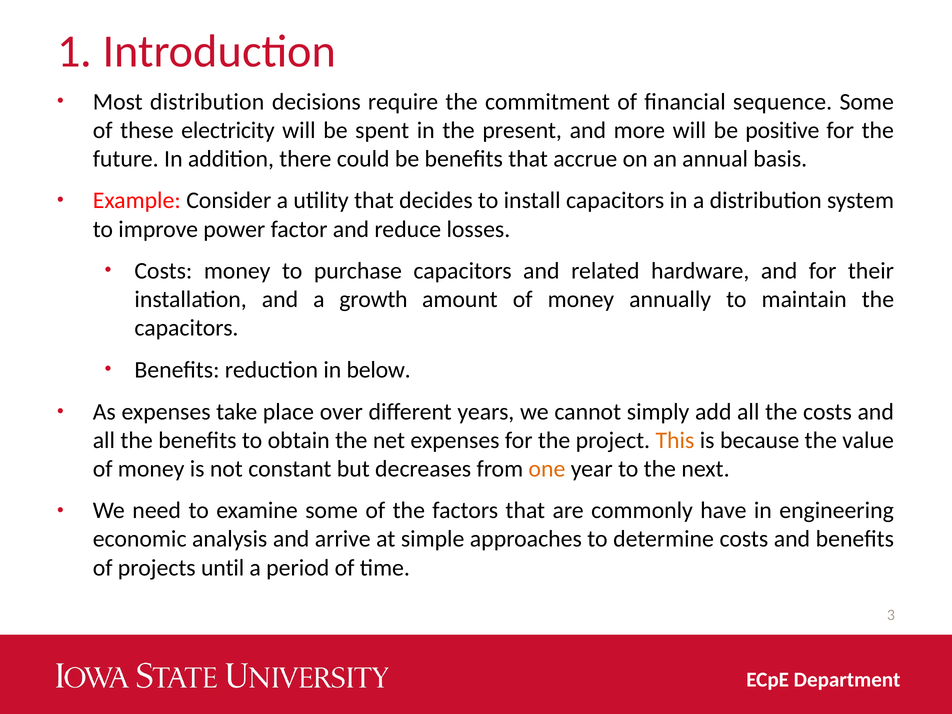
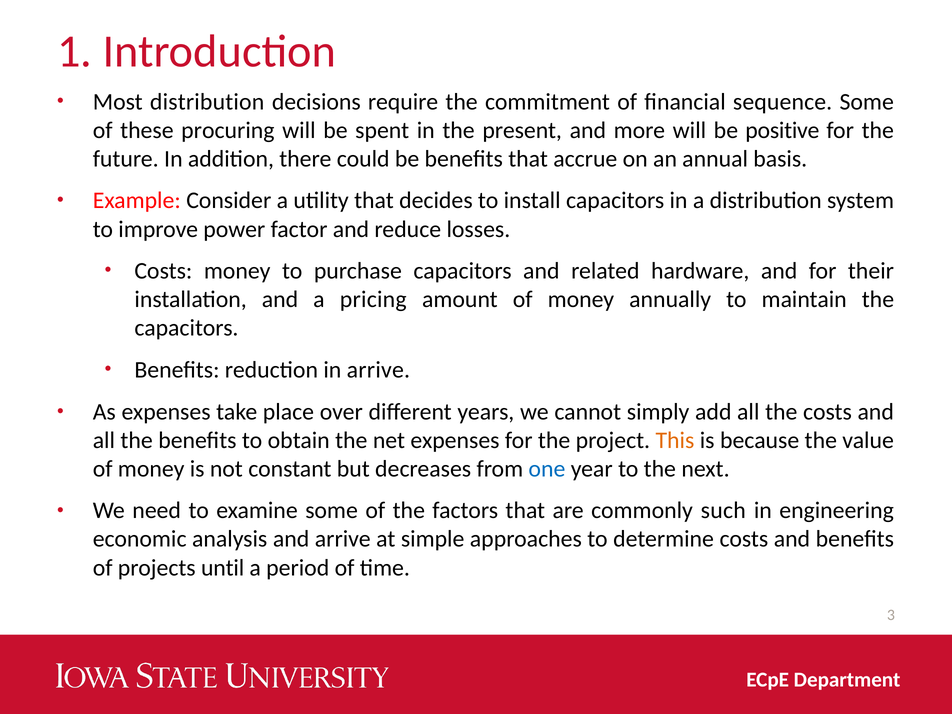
electricity: electricity -> procuring (228, 130)
growth: growth -> pricing (373, 300)
in below: below -> arrive (378, 370)
one colour: orange -> blue (547, 469)
have: have -> such (723, 511)
